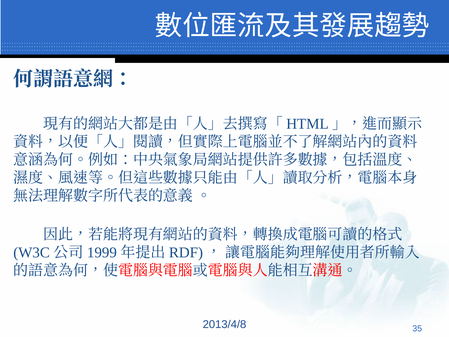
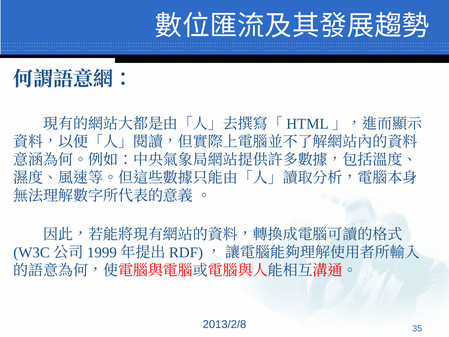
2013/4/8: 2013/4/8 -> 2013/2/8 (224, 324)
